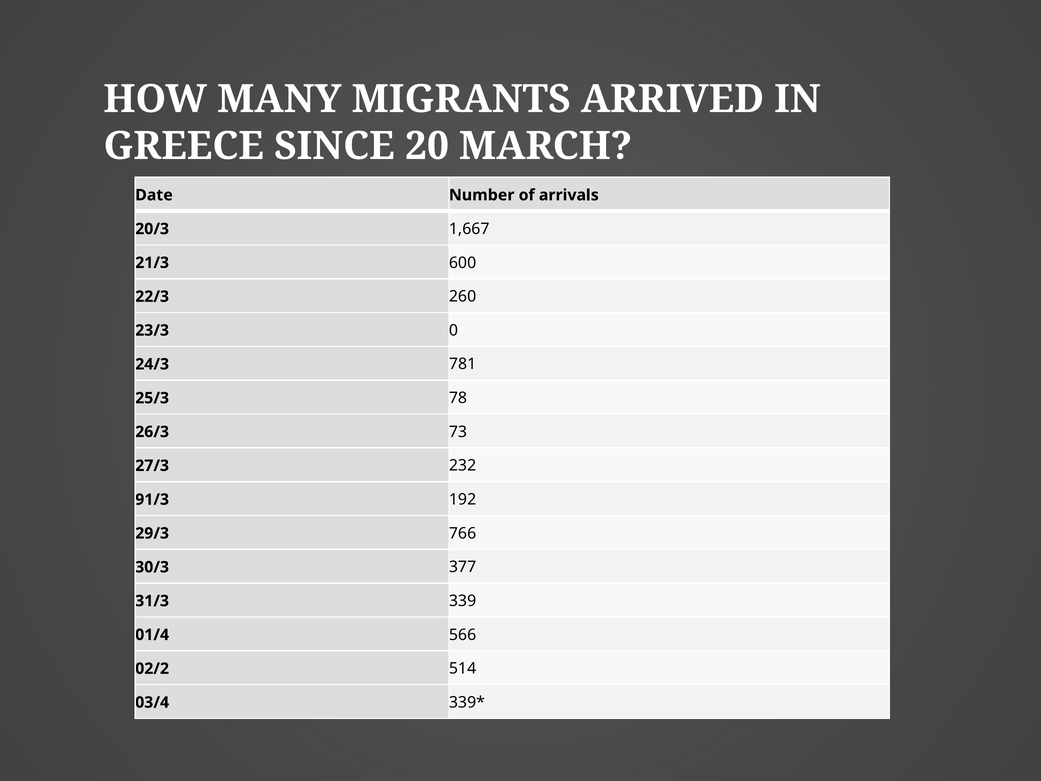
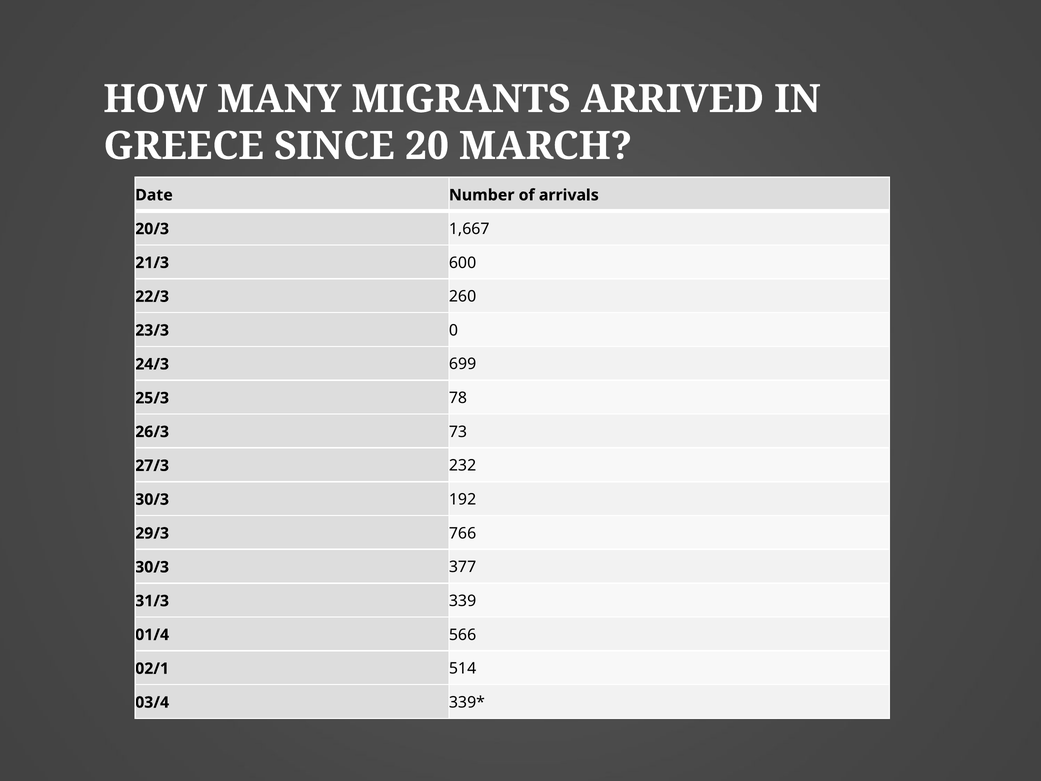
781: 781 -> 699 (463, 364)
91/3: 91/3 -> 30/3 (152, 499)
02/2: 02/2 -> 02/1 (152, 668)
